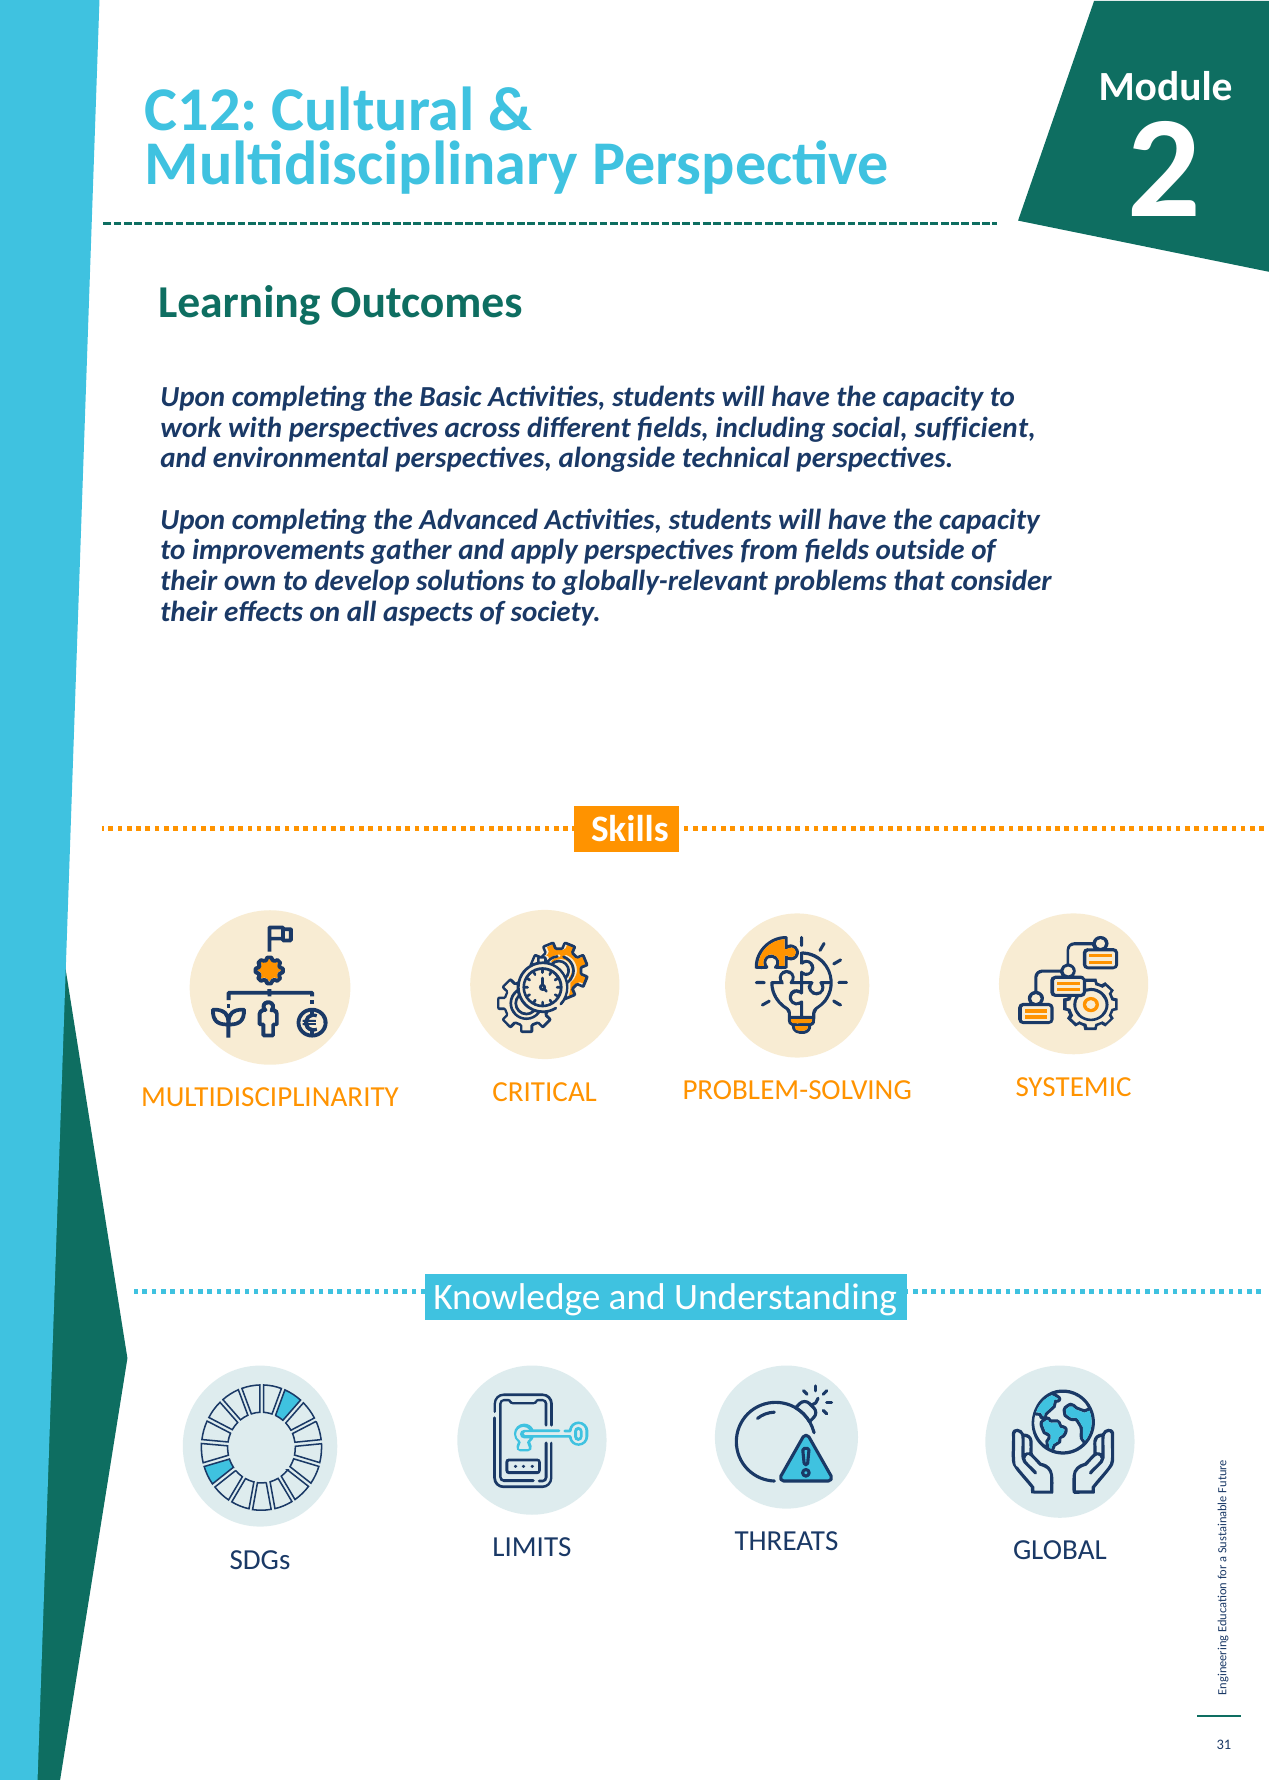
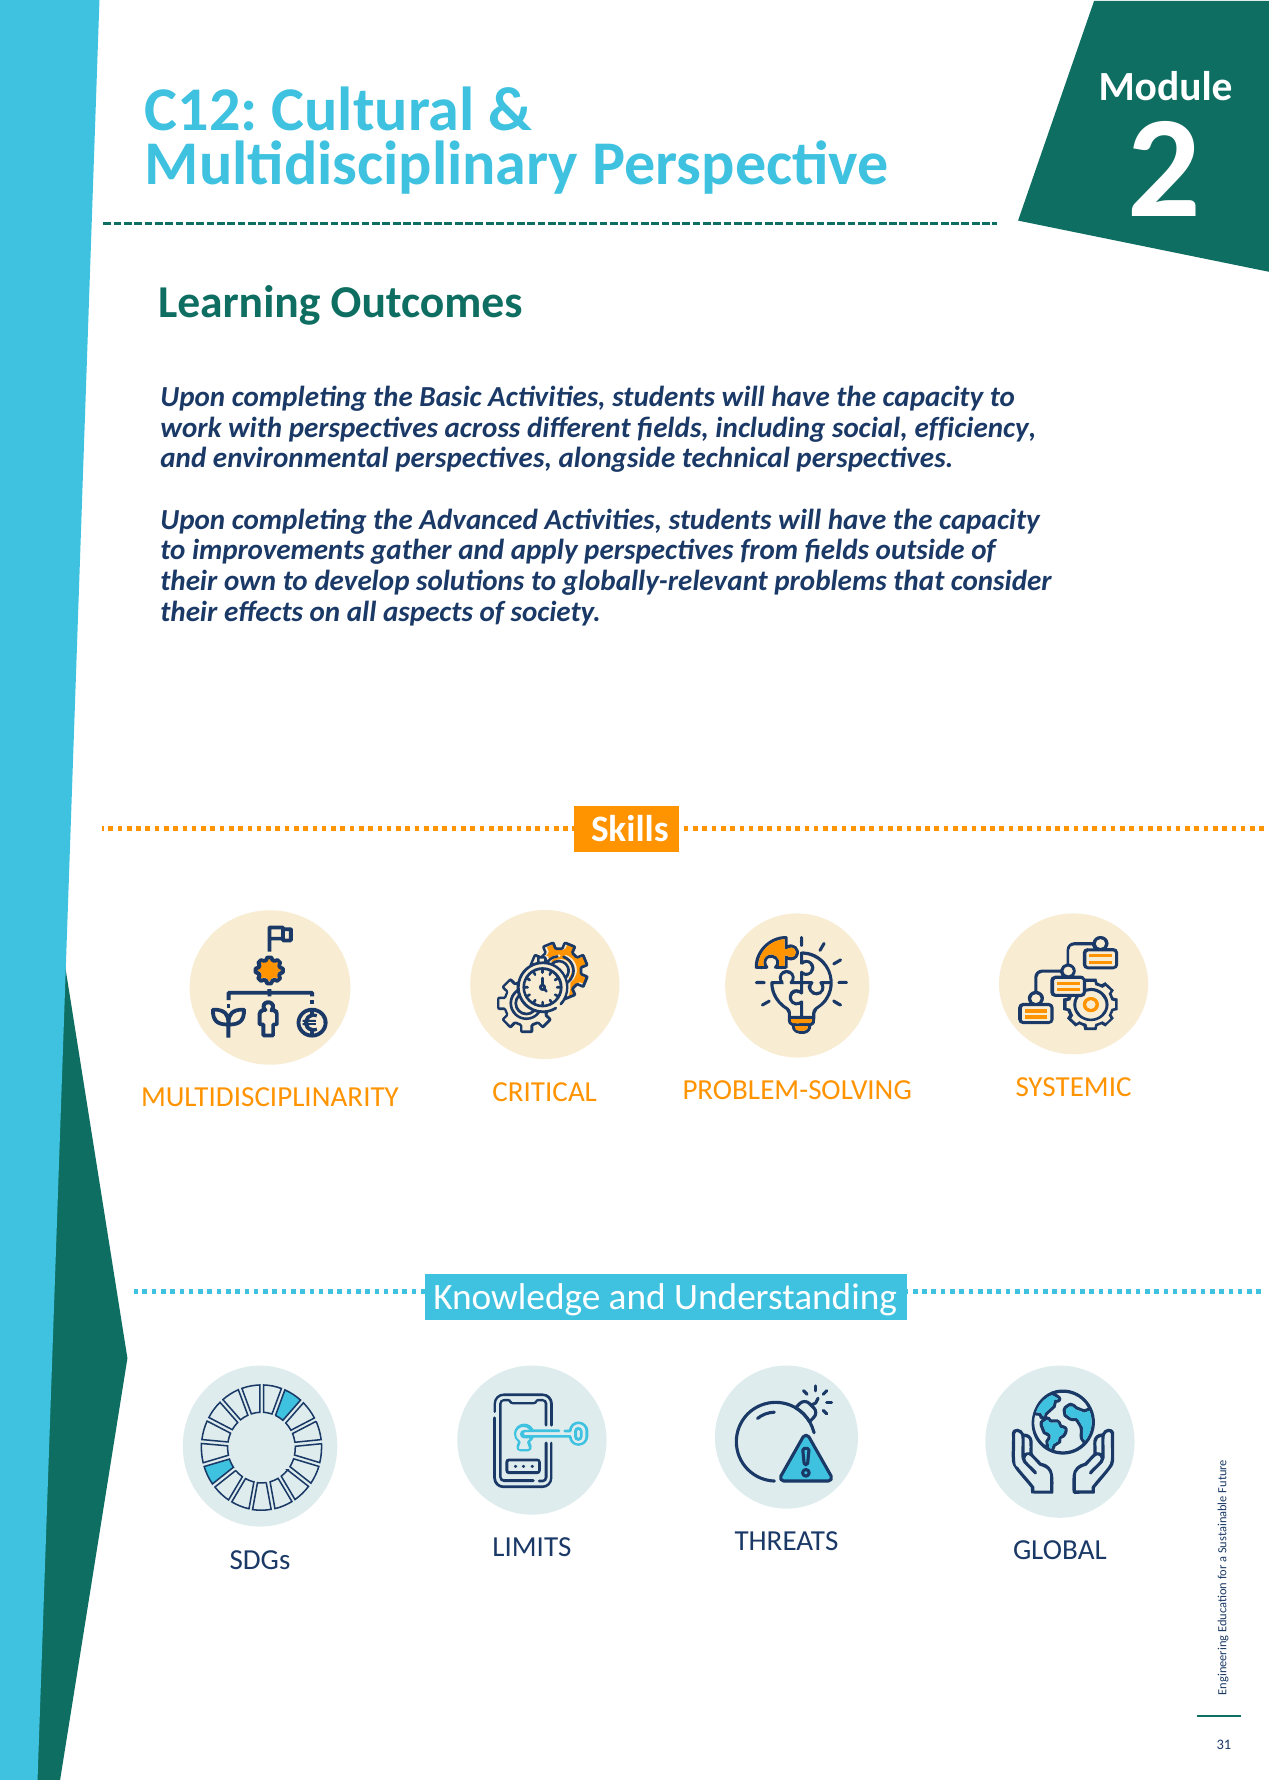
sufficient: sufficient -> efficiency (975, 428)
